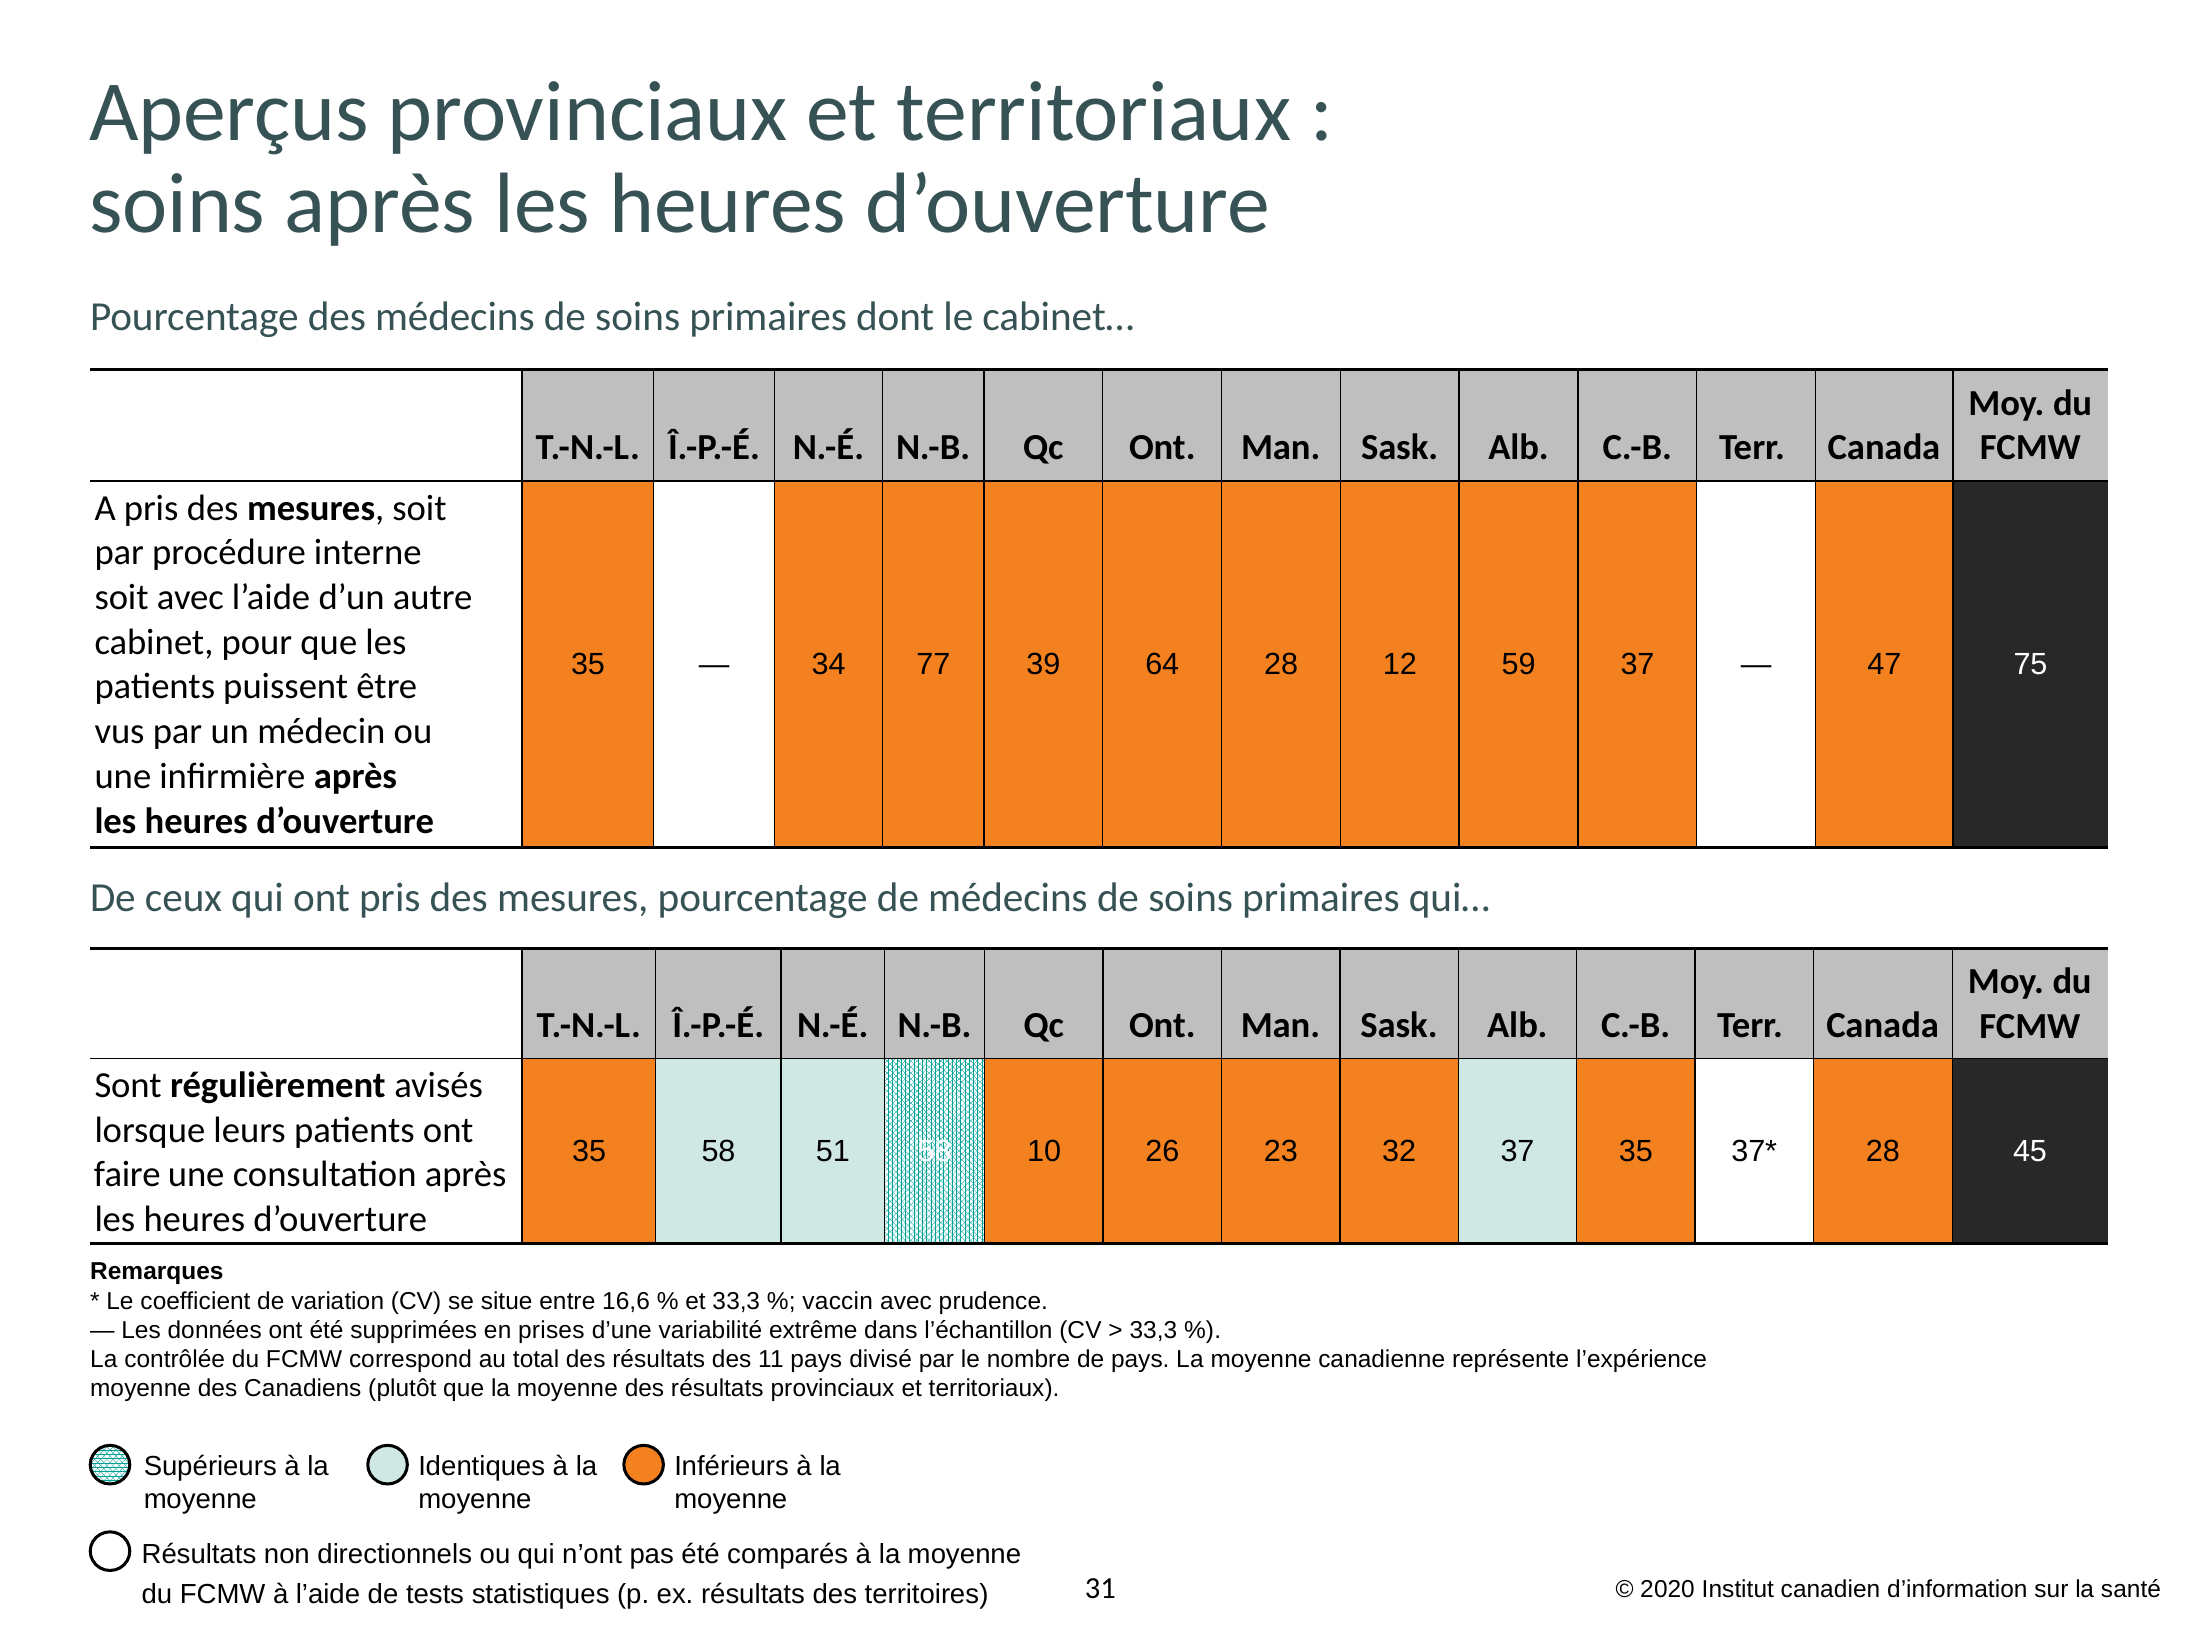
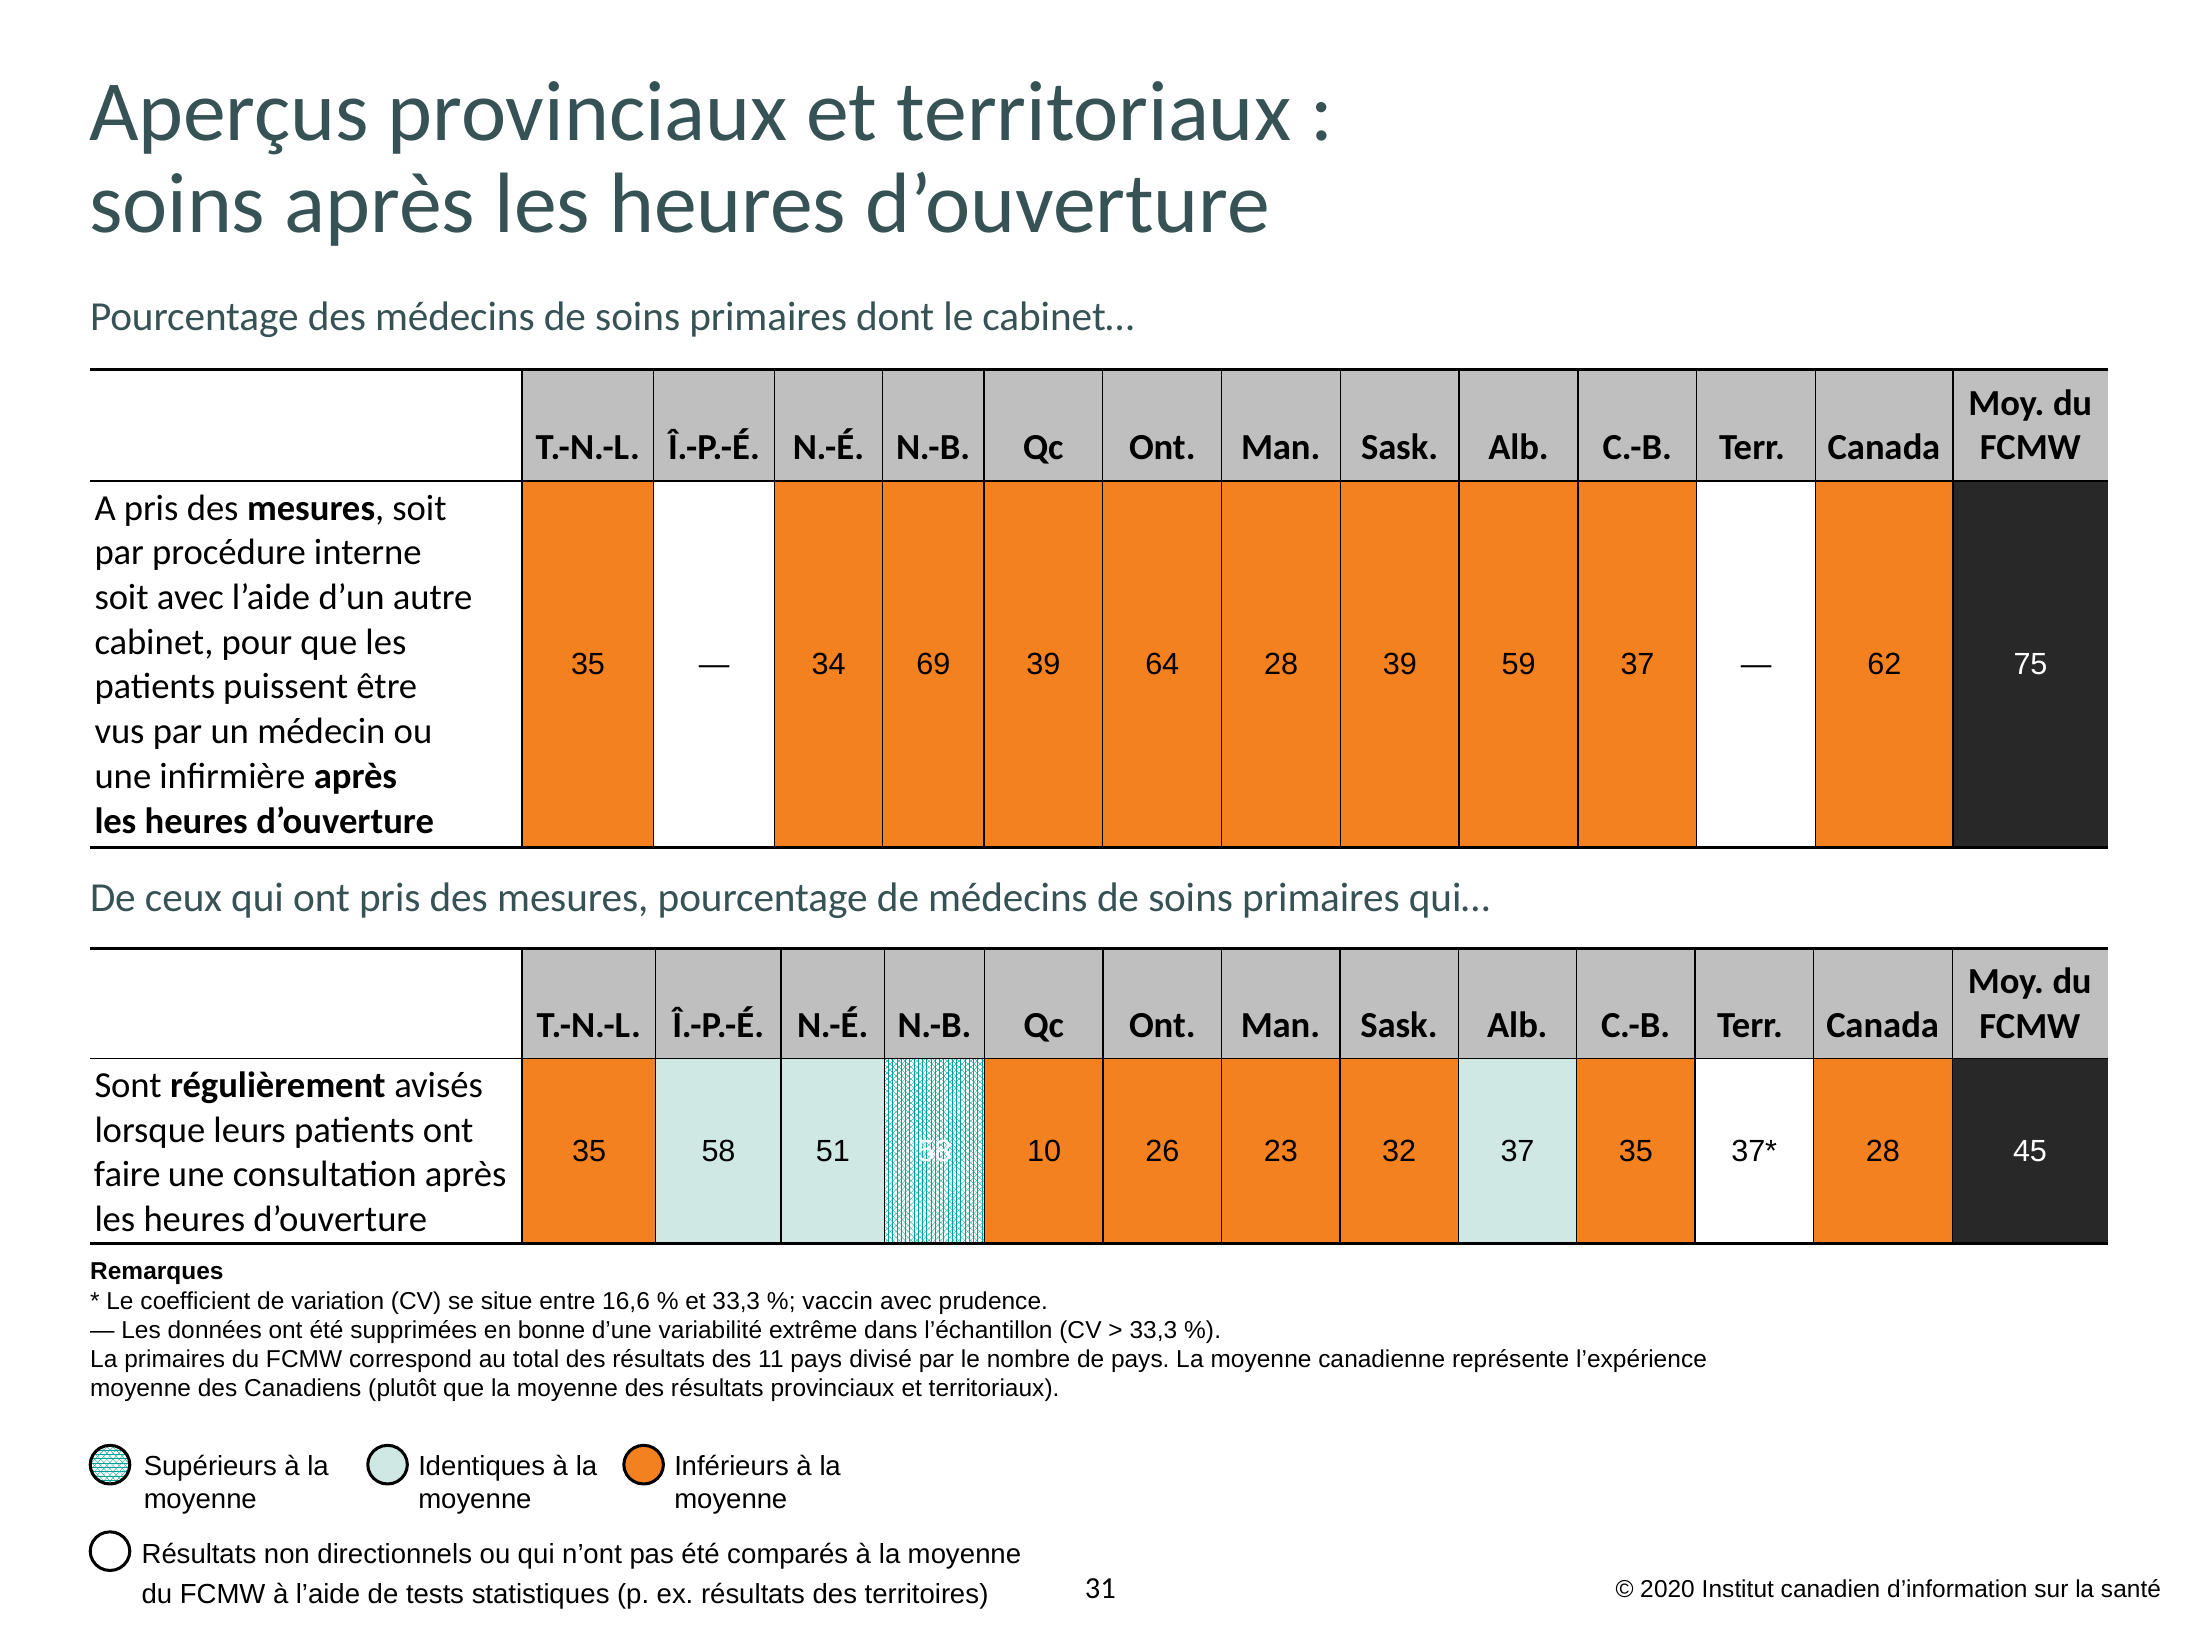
77: 77 -> 69 (933, 664)
28 12: 12 -> 39 (1400, 664)
47: 47 -> 62 (1884, 664)
prises: prises -> bonne (552, 1330)
La contrôlée: contrôlée -> primaires (175, 1359)
